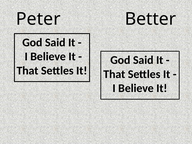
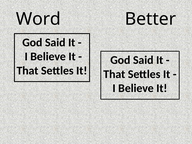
Peter: Peter -> Word (38, 19)
